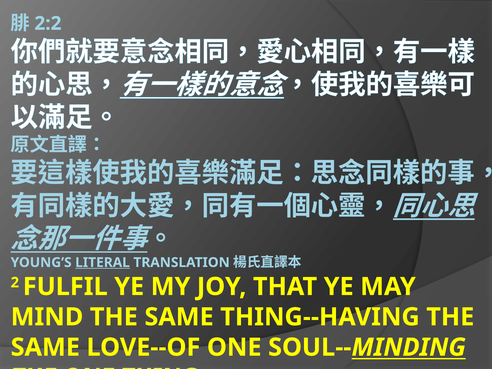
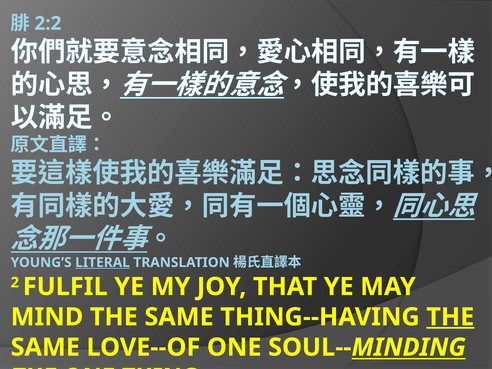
THE underline: none -> present (450, 317)
